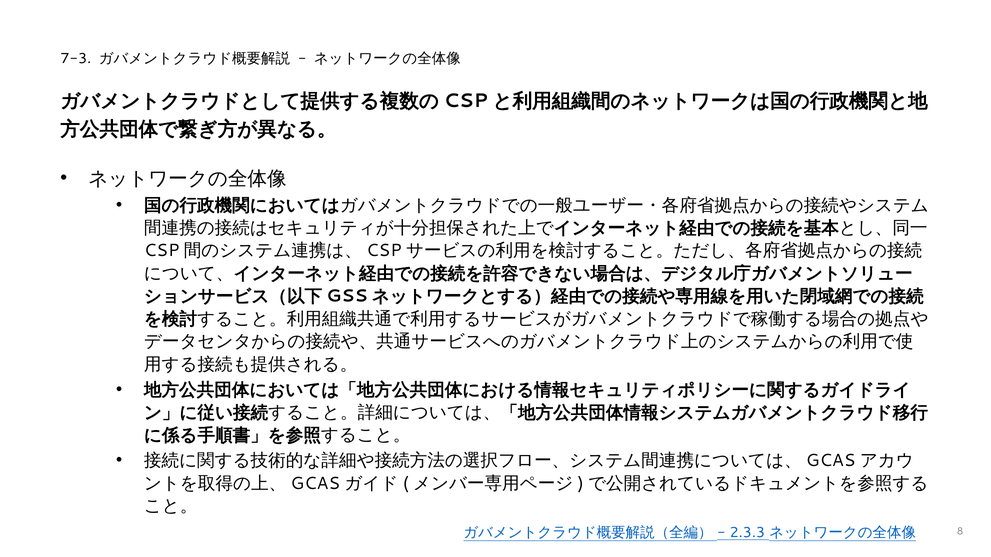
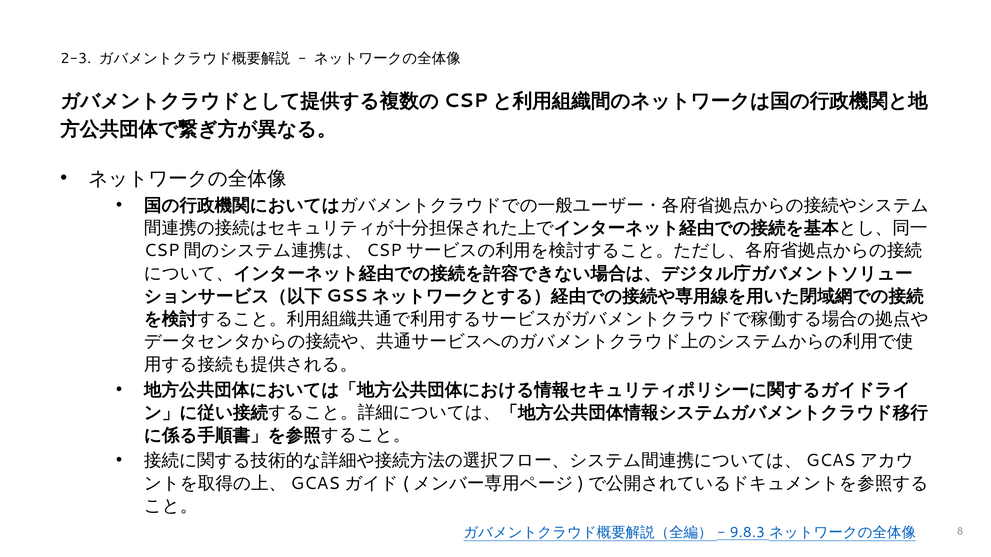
7-3: 7-3 -> 2-3 (76, 58)
2.3.3: 2.3.3 -> 9.8.3 (747, 533)
